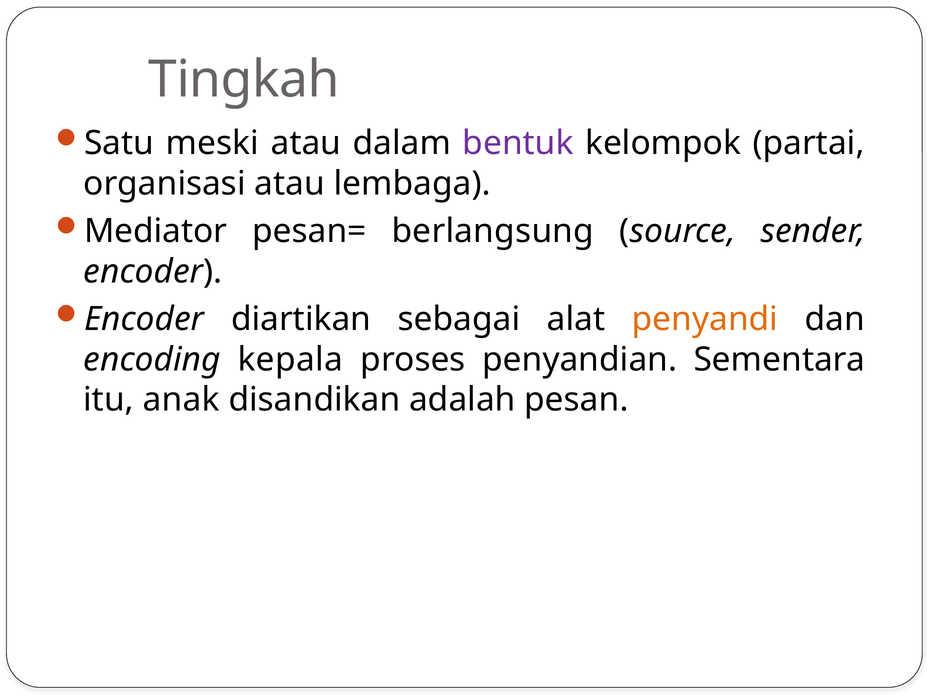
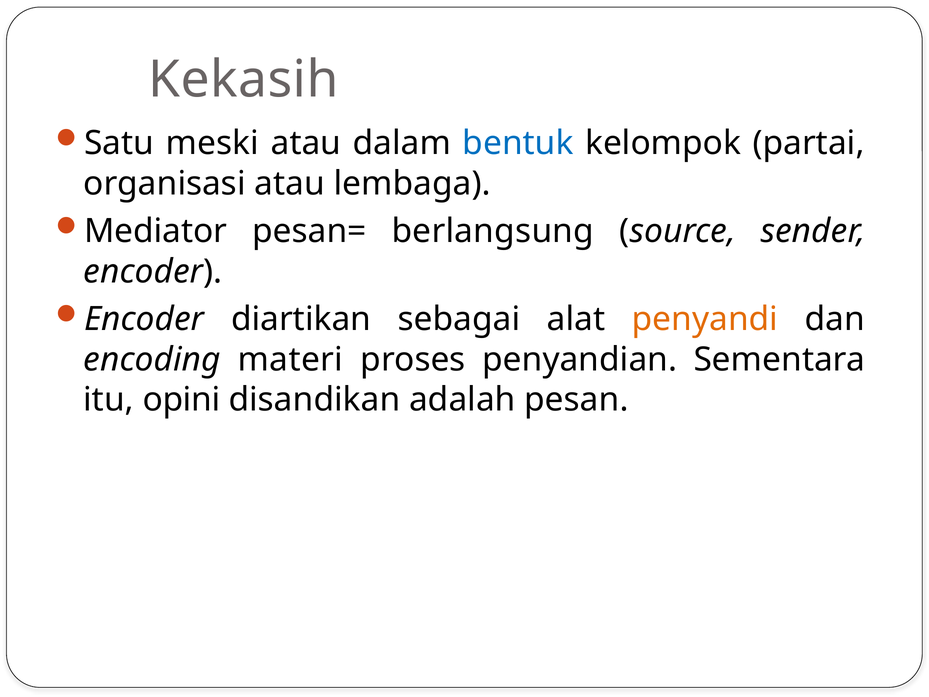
Tingkah: Tingkah -> Kekasih (243, 79)
bentuk colour: purple -> blue (518, 143)
kepala: kepala -> materi (290, 359)
anak: anak -> opini (181, 400)
